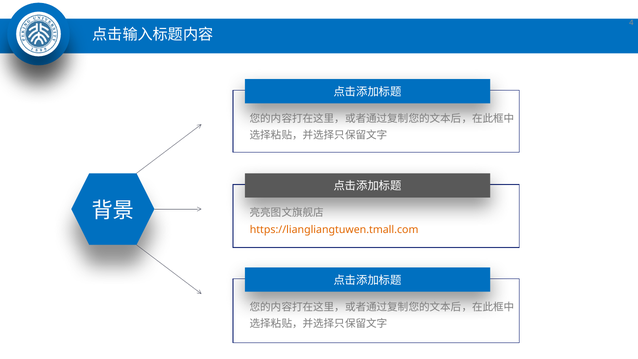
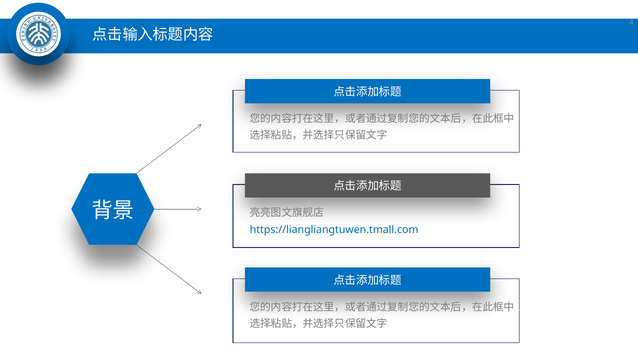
https://liangliangtuwen.tmall.com colour: orange -> blue (334, 229)
